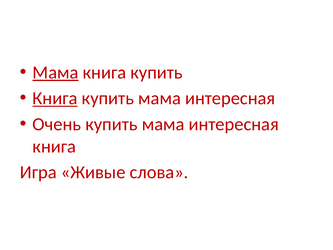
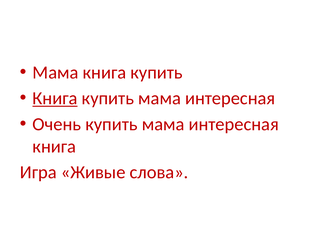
Мама underline: present -> none (55, 72)
